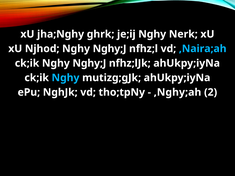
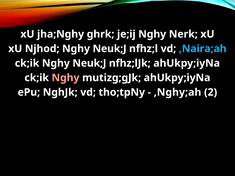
Njhod Nghy Nghy;J: Nghy;J -> Neuk;J (110, 49)
ck;ik Nghy Nghy;J: Nghy;J -> Neuk;J (89, 63)
Nghy colour: light blue -> pink (66, 78)
